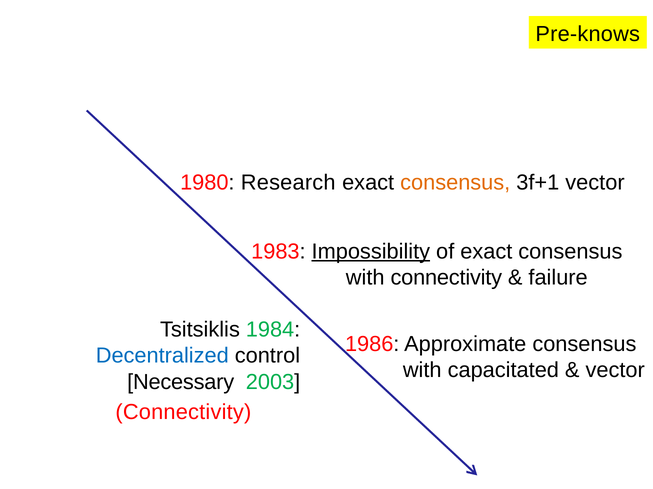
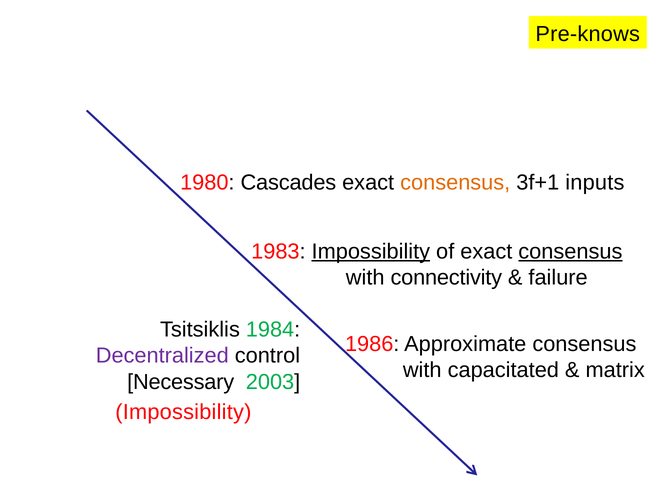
Research: Research -> Cascades (288, 183)
3f+1 vector: vector -> inputs (595, 183)
consensus underline: none -> present (570, 252)
Decentralized colour: blue -> purple (162, 356)
vector: vector -> matrix (615, 371)
Connectivity: Connectivity -> Impossibility (183, 413)
